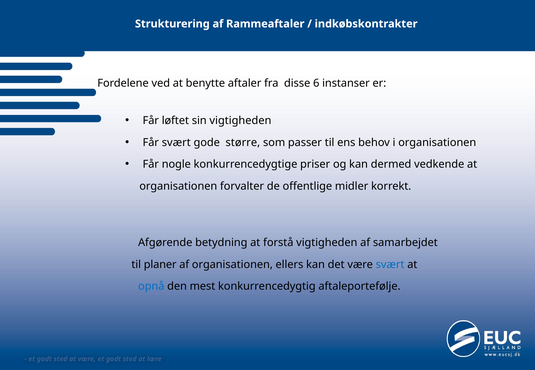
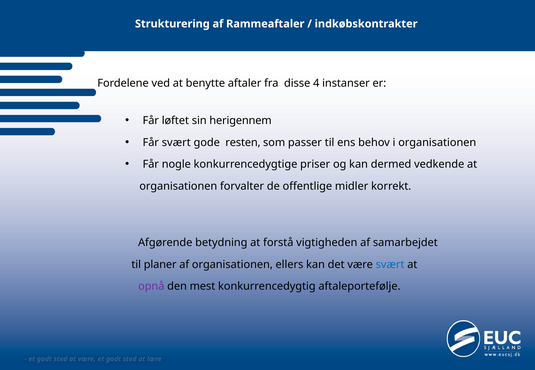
6: 6 -> 4 (316, 83)
sin vigtigheden: vigtigheden -> herigennem (241, 121)
større: større -> resten (243, 143)
opnå colour: blue -> purple (151, 287)
